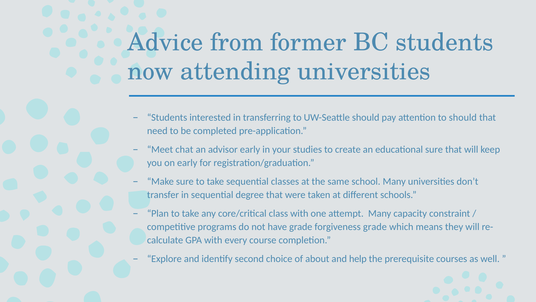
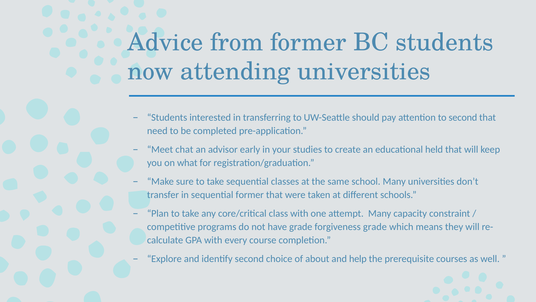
to should: should -> second (463, 117)
educational sure: sure -> held (434, 149)
on early: early -> what (187, 163)
sequential degree: degree -> former (250, 195)
